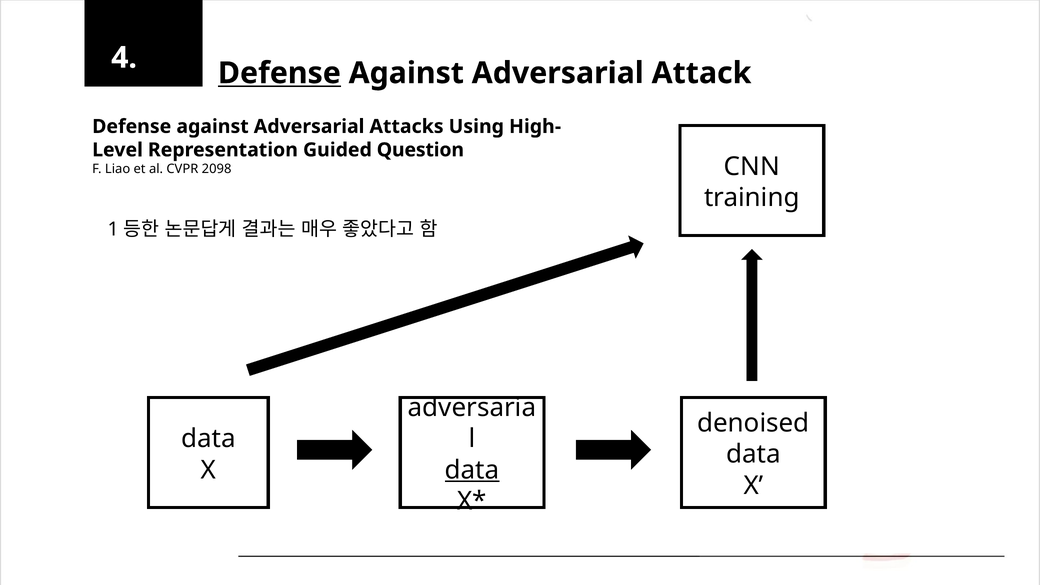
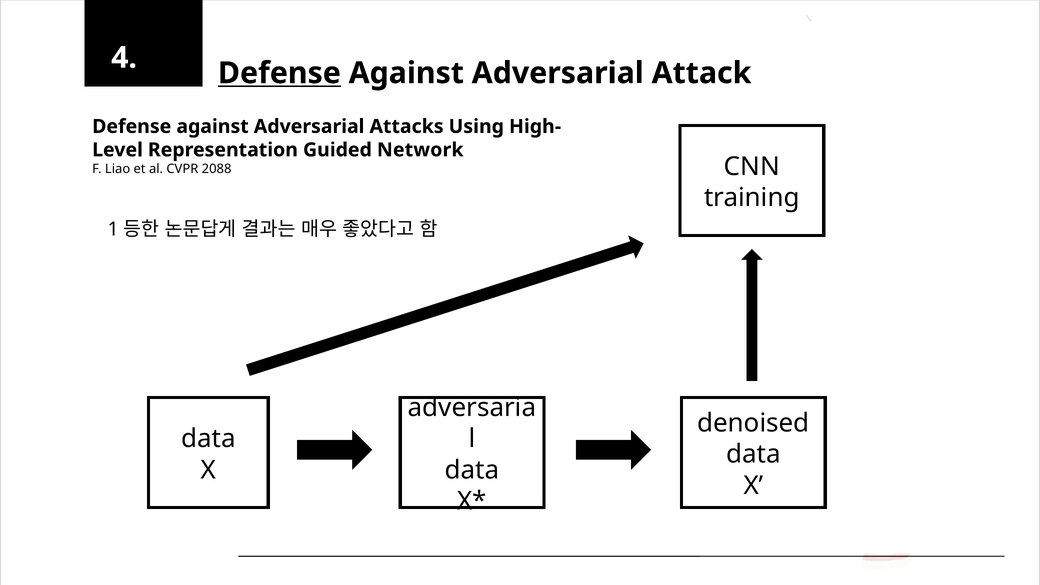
Question: Question -> Network (420, 150)
2098: 2098 -> 2088 (217, 169)
data underline: present -> none (472, 470)
